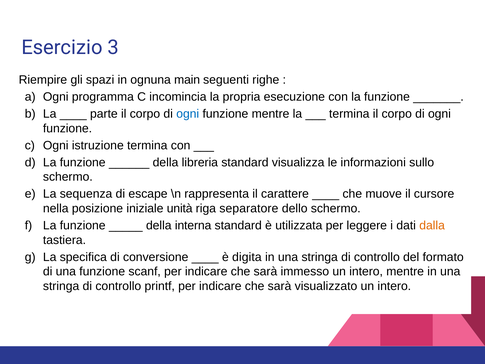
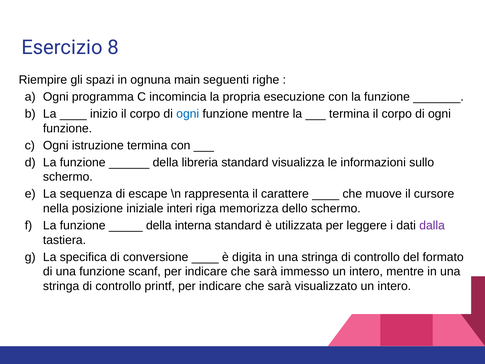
3: 3 -> 8 (113, 47)
parte: parte -> inizio (104, 114)
unità: unità -> interi (180, 208)
separatore: separatore -> memorizza (249, 208)
dalla colour: orange -> purple (432, 225)
